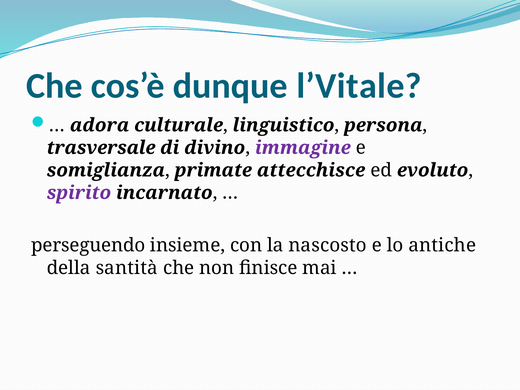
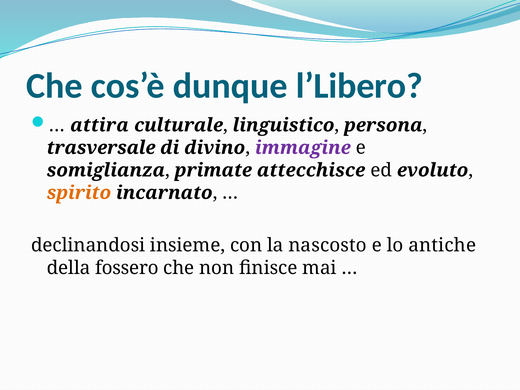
l’Vitale: l’Vitale -> l’Libero (359, 86)
adora: adora -> attira (100, 125)
spirito colour: purple -> orange (79, 193)
perseguendo: perseguendo -> declinandosi (88, 245)
santità: santità -> fossero (127, 268)
